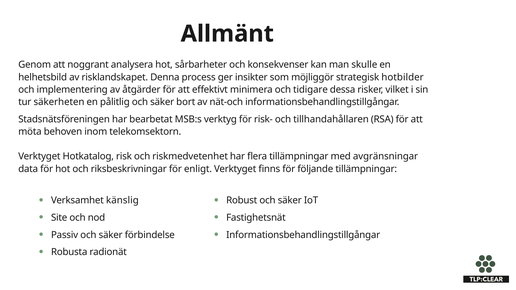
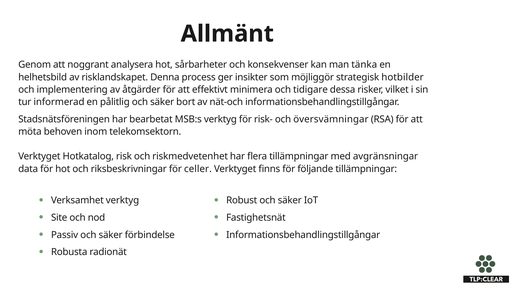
skulle: skulle -> tänka (364, 65)
säkerheten: säkerheten -> informerad (59, 102)
tillhandahållaren: tillhandahållaren -> översvämningar (331, 119)
enligt: enligt -> celler (198, 169)
Verksamhet känslig: känslig -> verktyg (122, 201)
